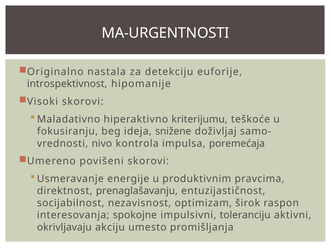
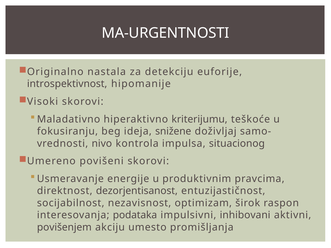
poremećaja: poremećaja -> situacionog (237, 144)
prenaglašavanju: prenaglašavanju -> dezorjentisanost (137, 191)
spokojne: spokojne -> podataka (135, 215)
toleranciju: toleranciju -> inhibovani (245, 215)
okrivljavaju: okrivljavaju -> povišenjem (64, 227)
